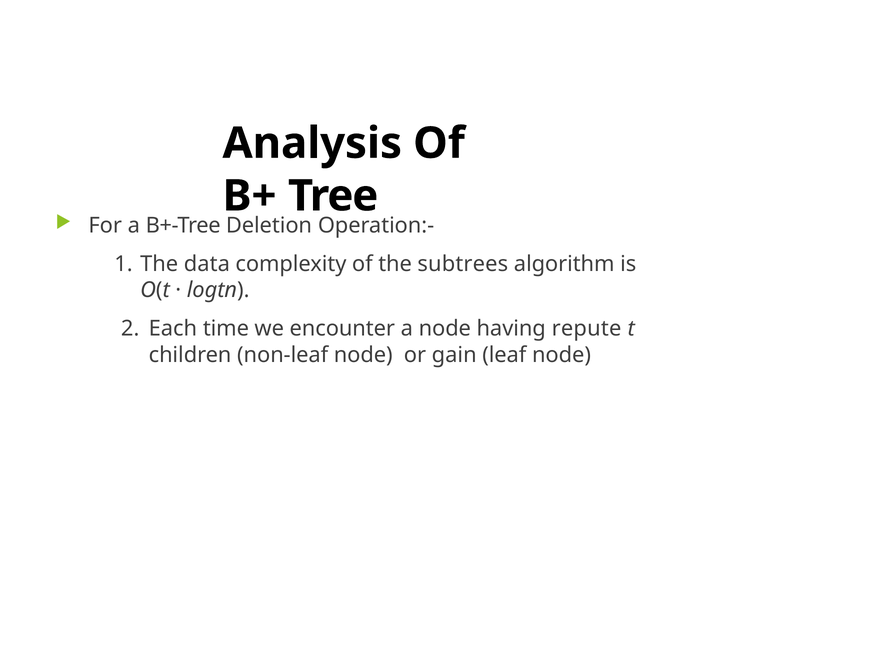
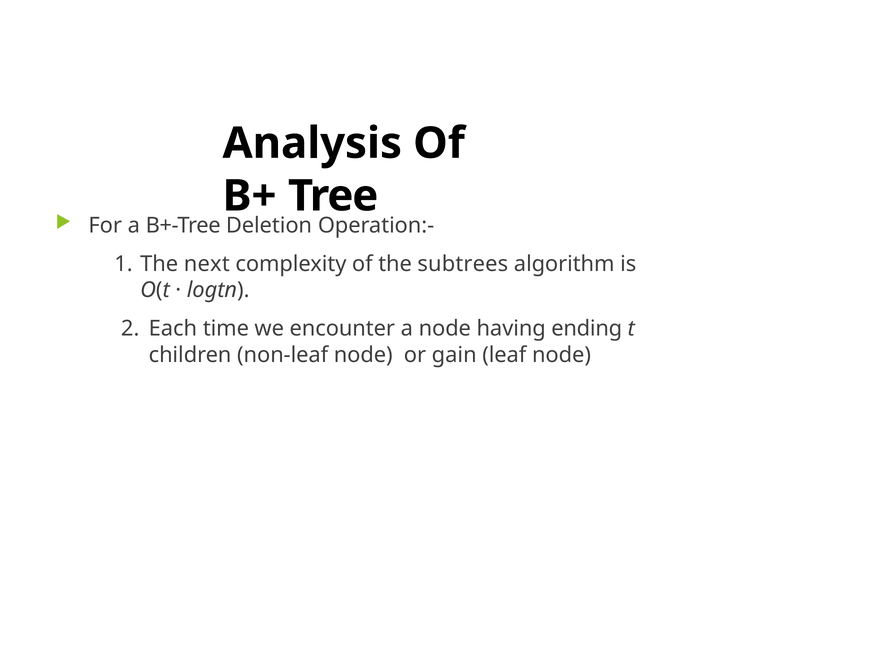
data: data -> next (207, 264)
repute: repute -> ending (587, 329)
